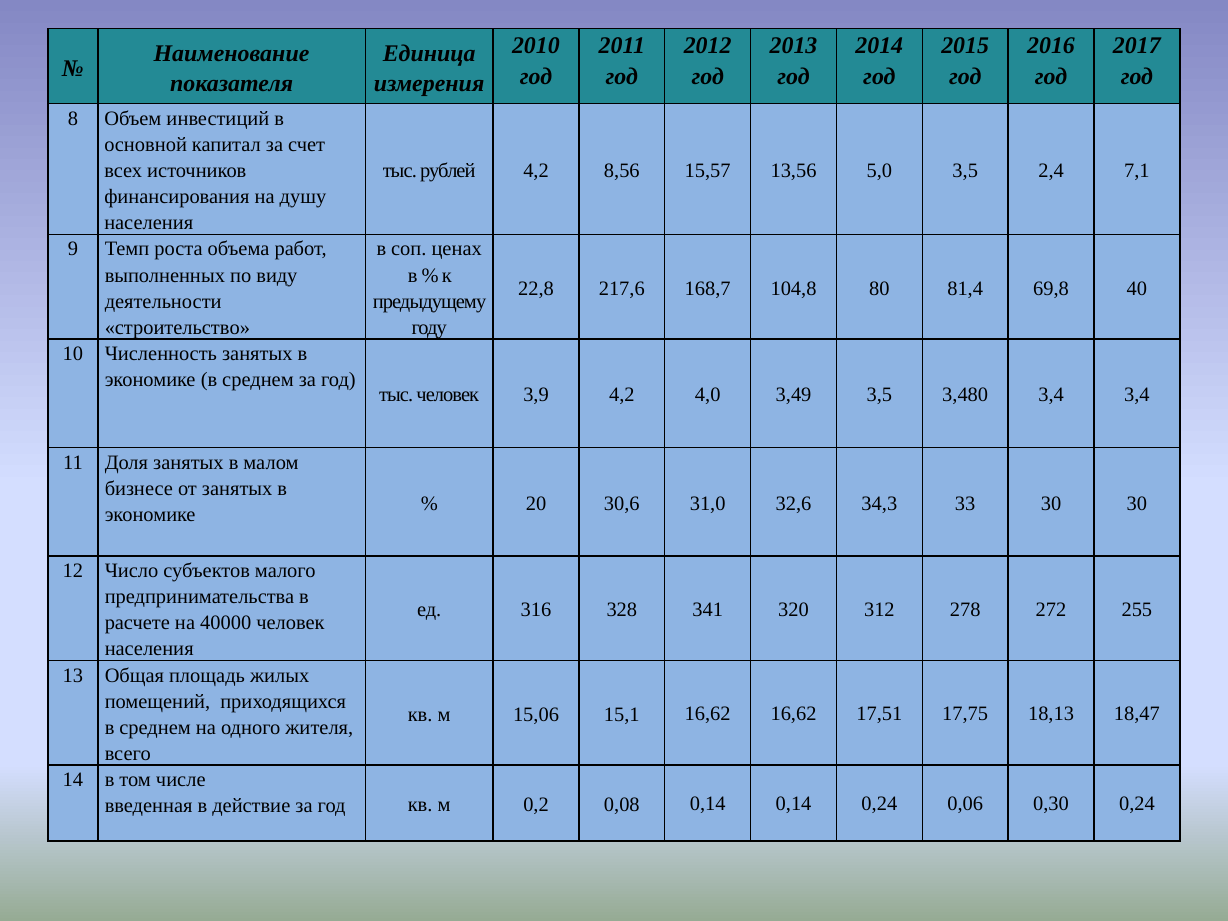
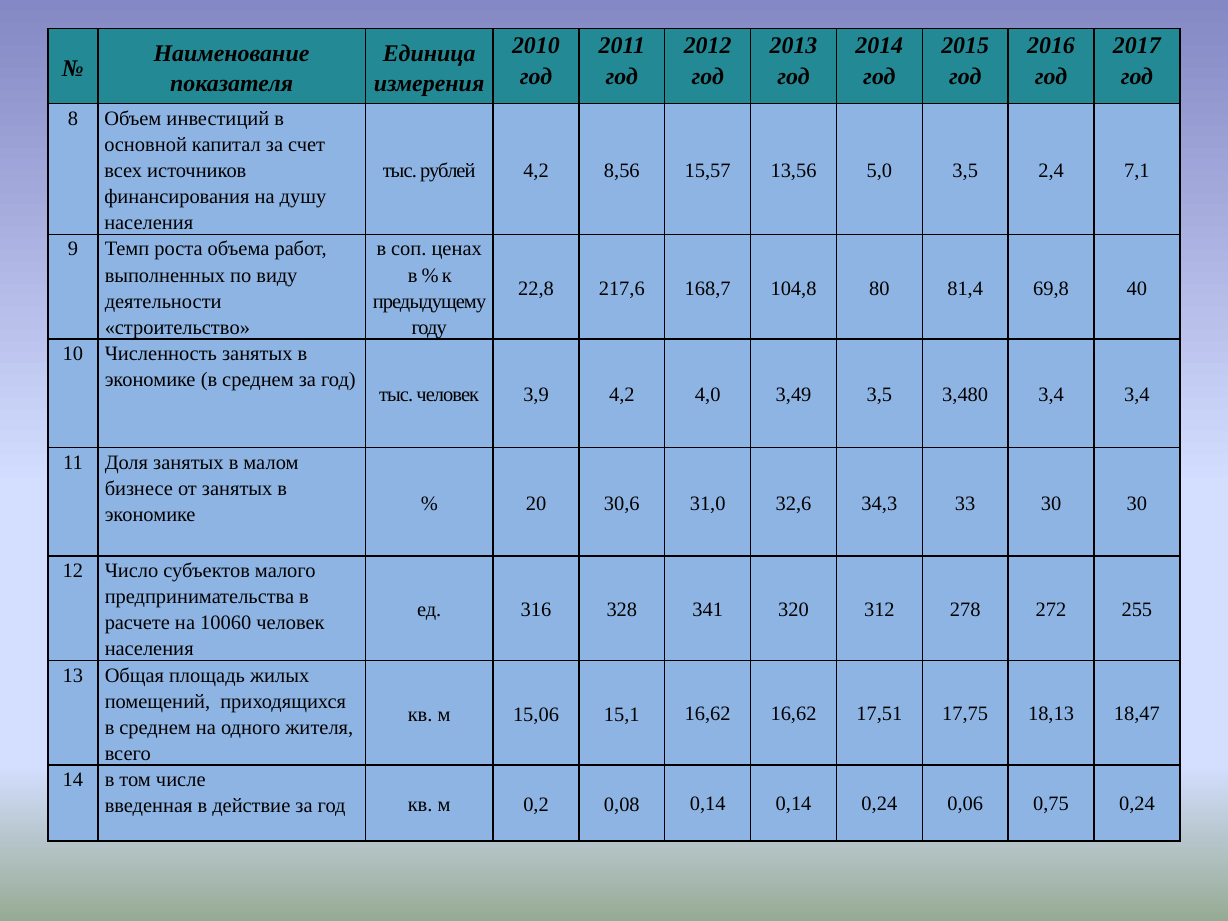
40000: 40000 -> 10060 (226, 623)
0,30: 0,30 -> 0,75 (1051, 804)
